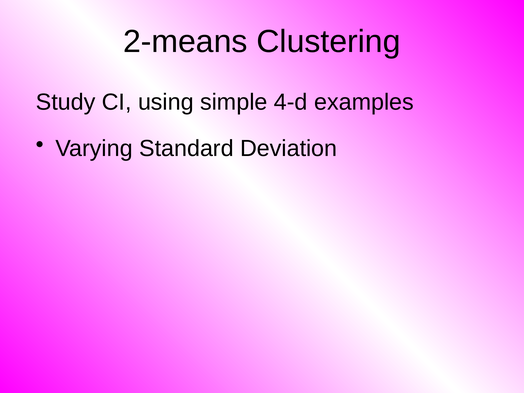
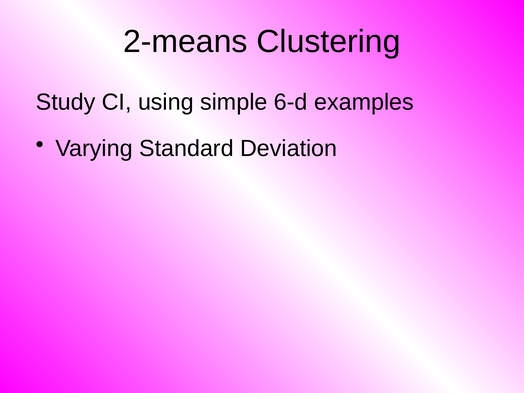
4-d: 4-d -> 6-d (291, 102)
